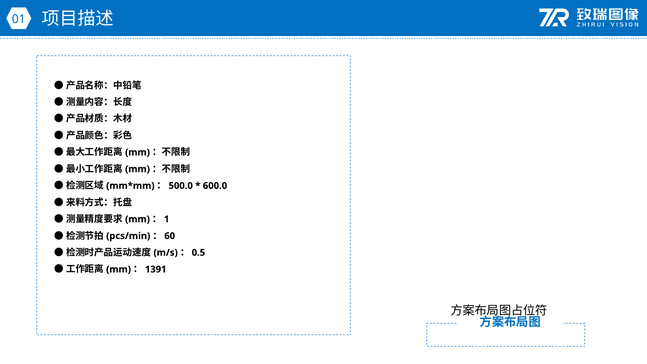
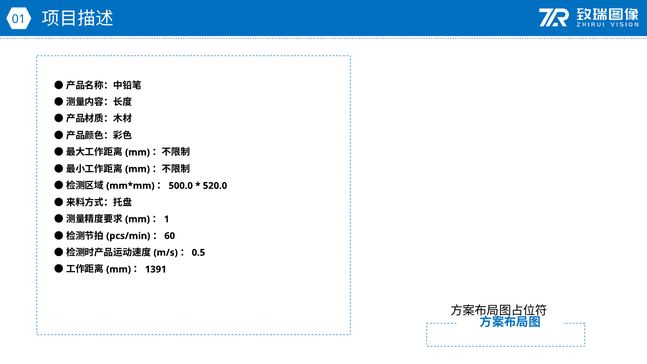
600.0: 600.0 -> 520.0 (215, 186)
